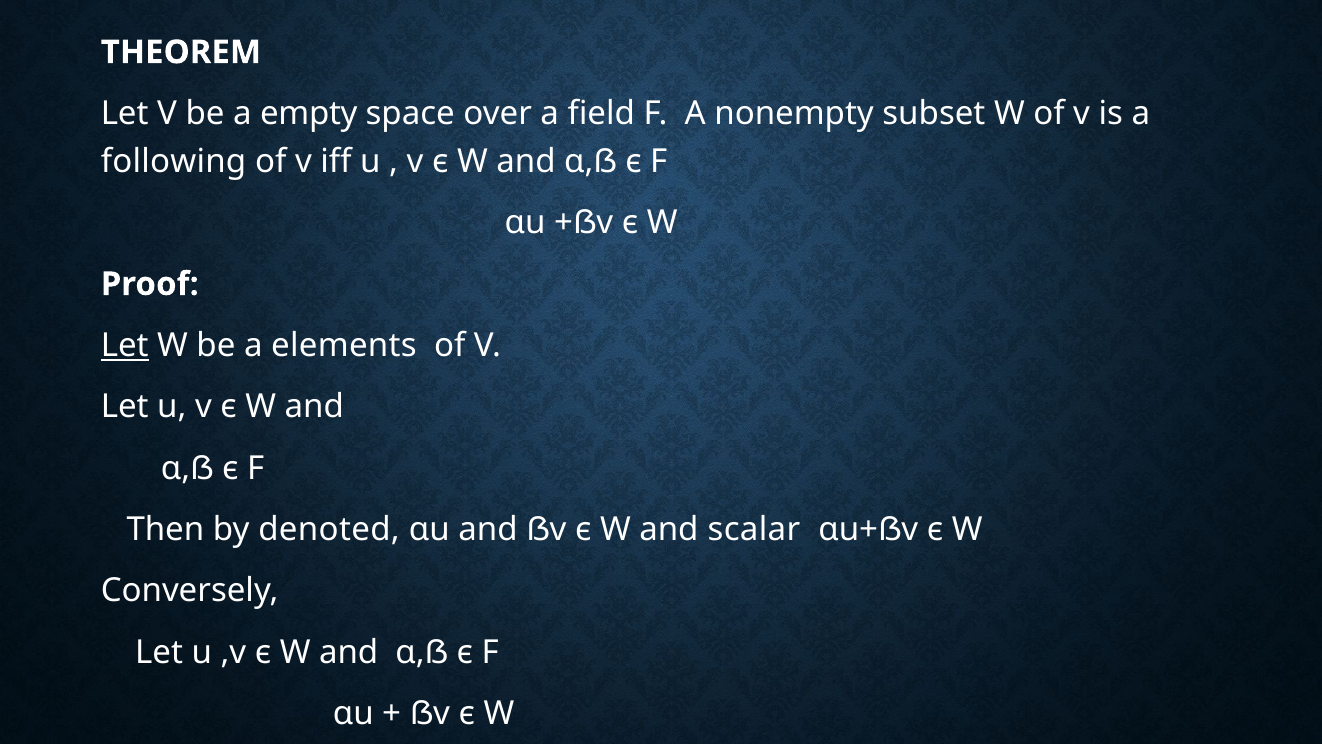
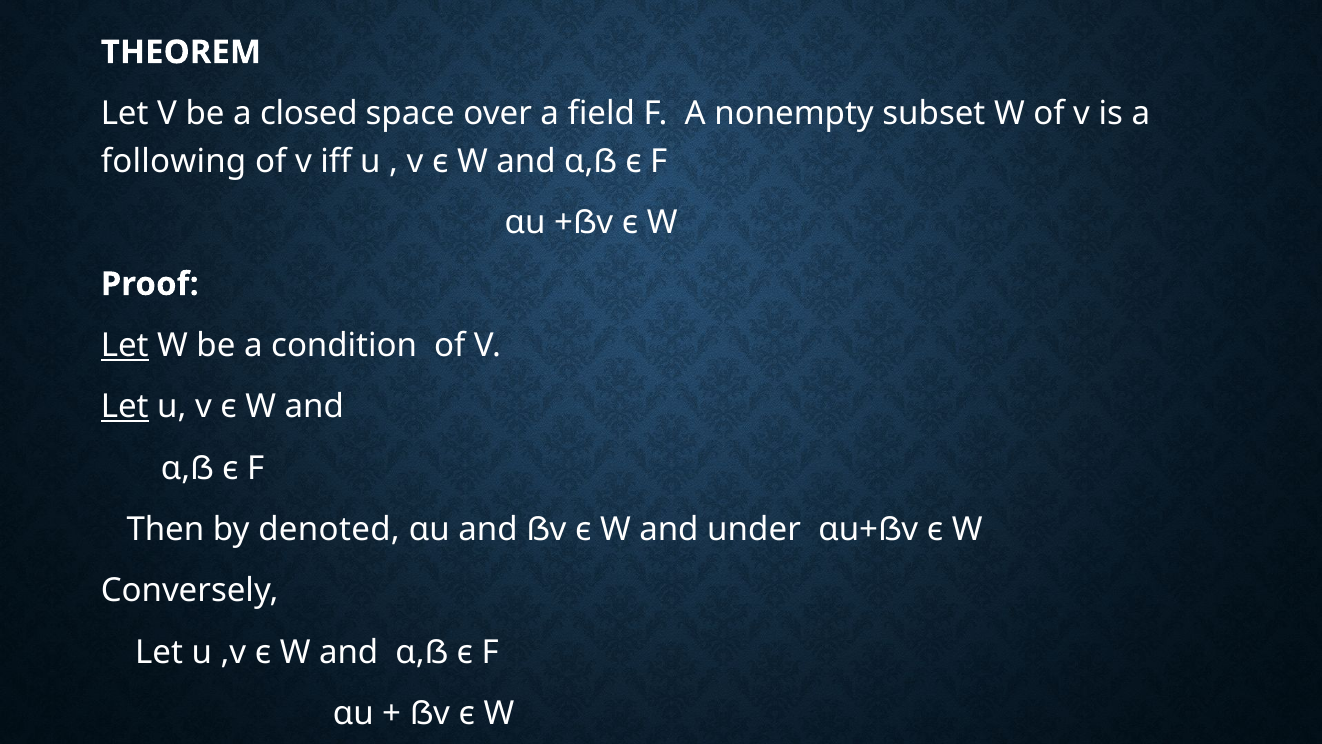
empty: empty -> closed (309, 114)
elements: elements -> condition (344, 345)
Let underline: none -> present (125, 407)
scalar: scalar -> under (754, 529)
